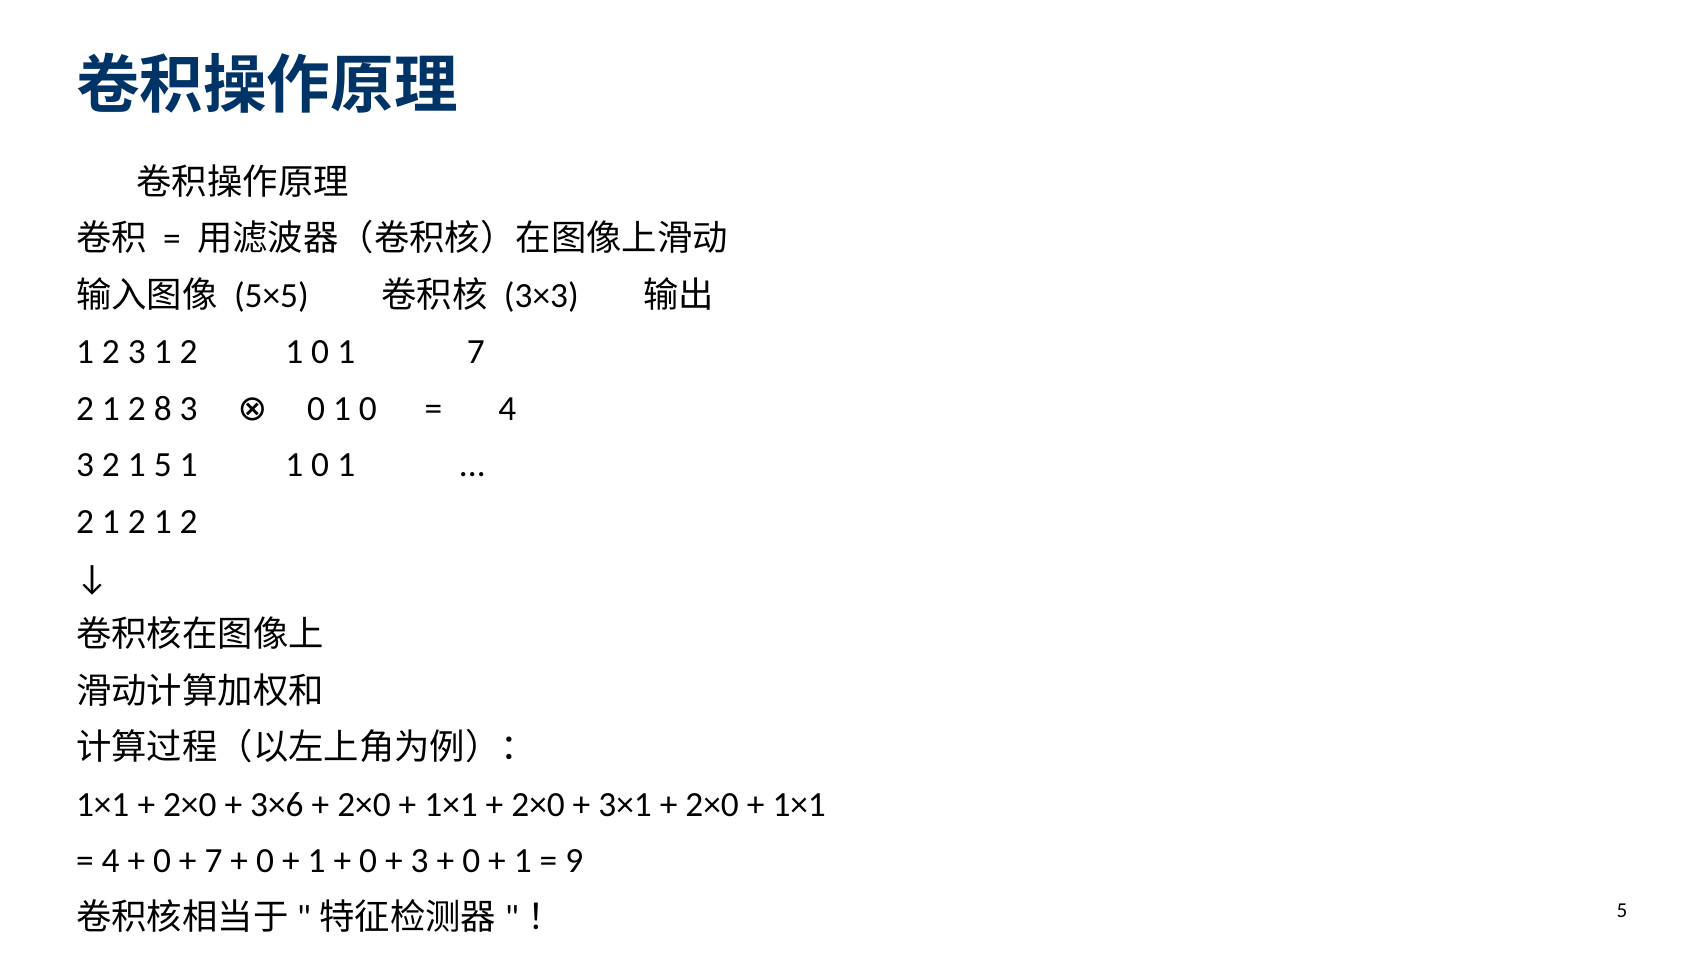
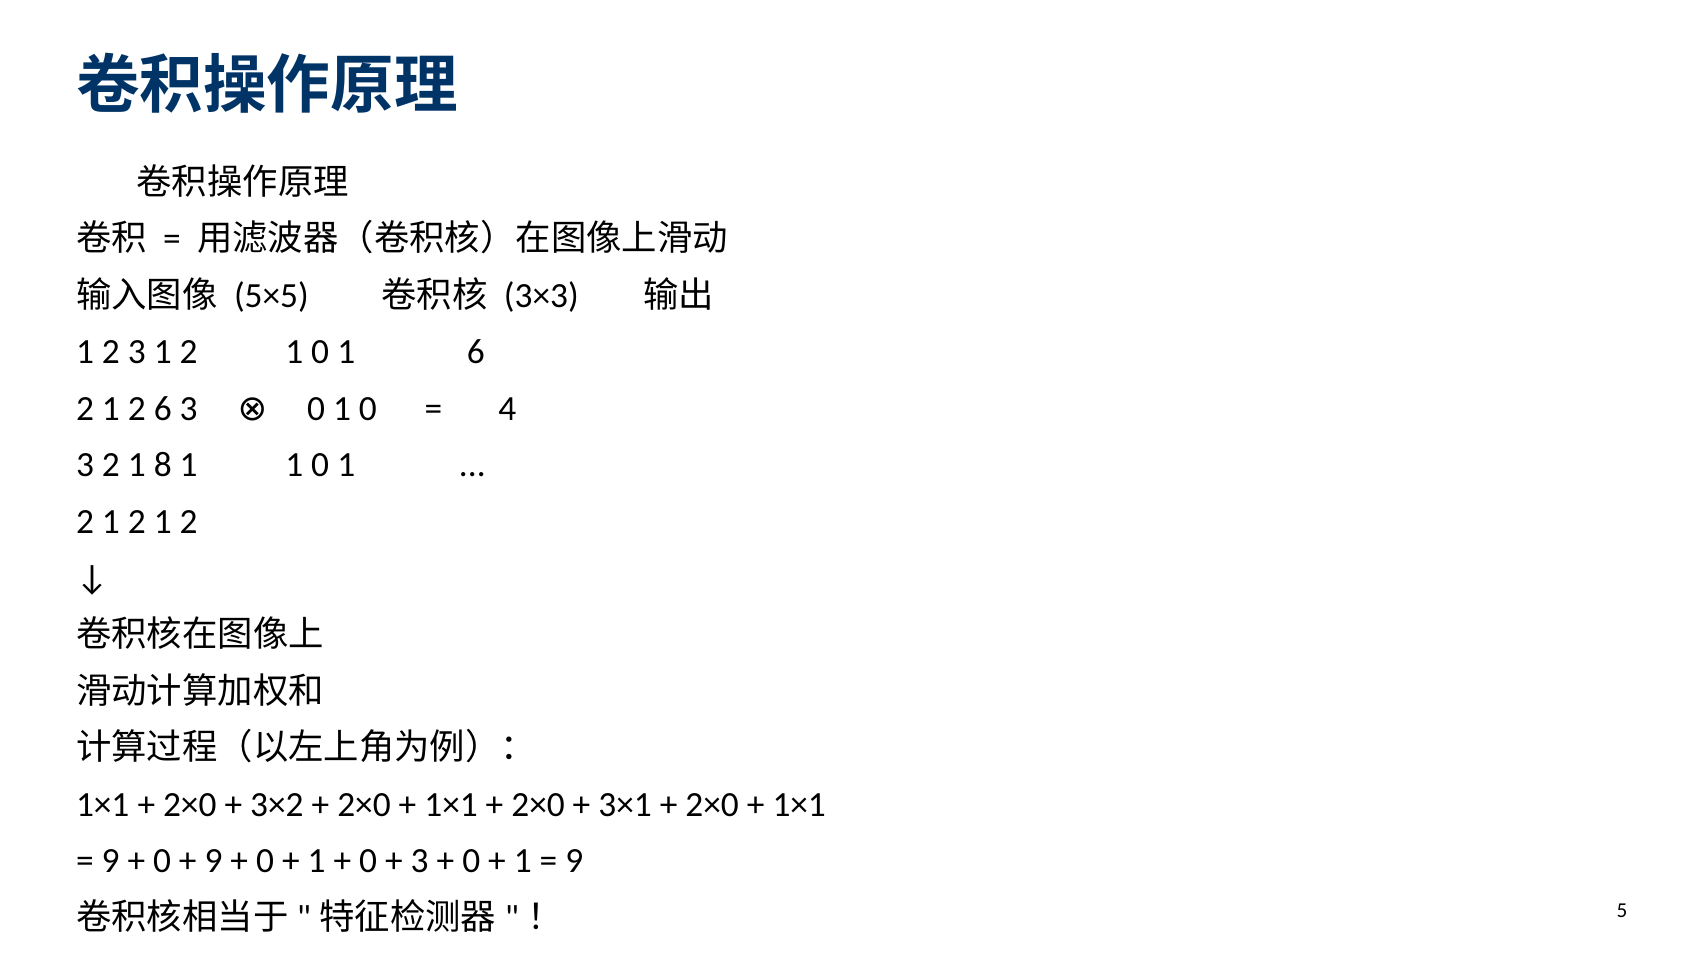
1 7: 7 -> 6 (476, 352)
2 8: 8 -> 6 (163, 409)
1 5: 5 -> 8 (163, 465)
3×6: 3×6 -> 3×2 (277, 804)
4: 4 -> 9 (110, 861)
7: 7 -> 9 (214, 861)
